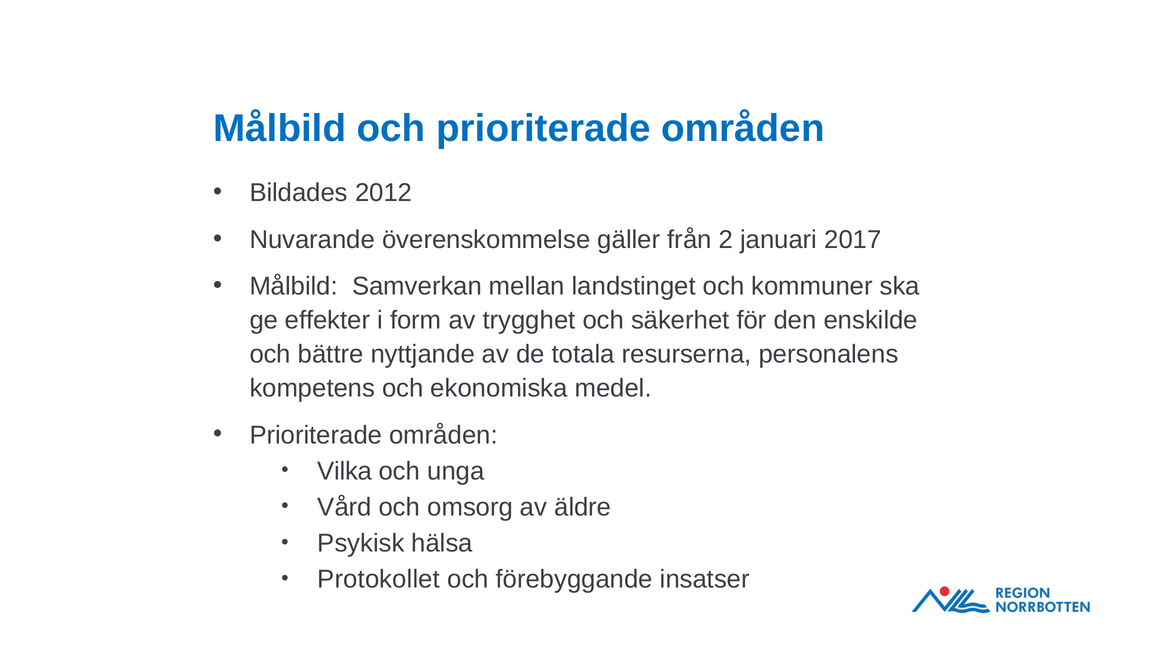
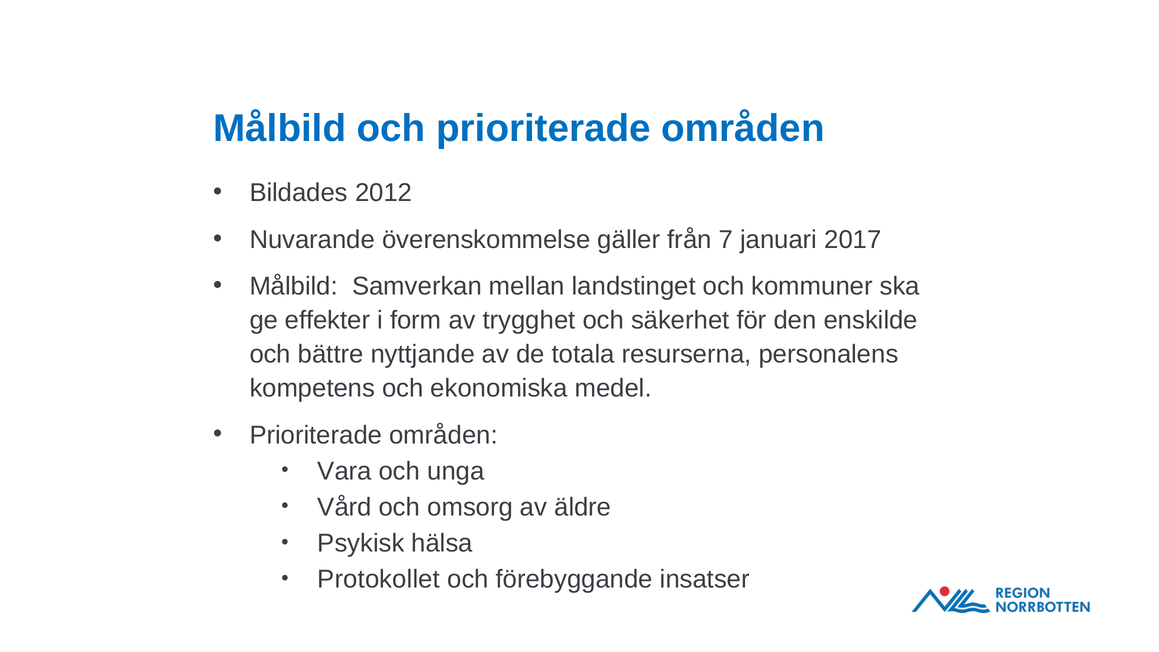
2: 2 -> 7 (726, 240)
Vilka: Vilka -> Vara (345, 471)
